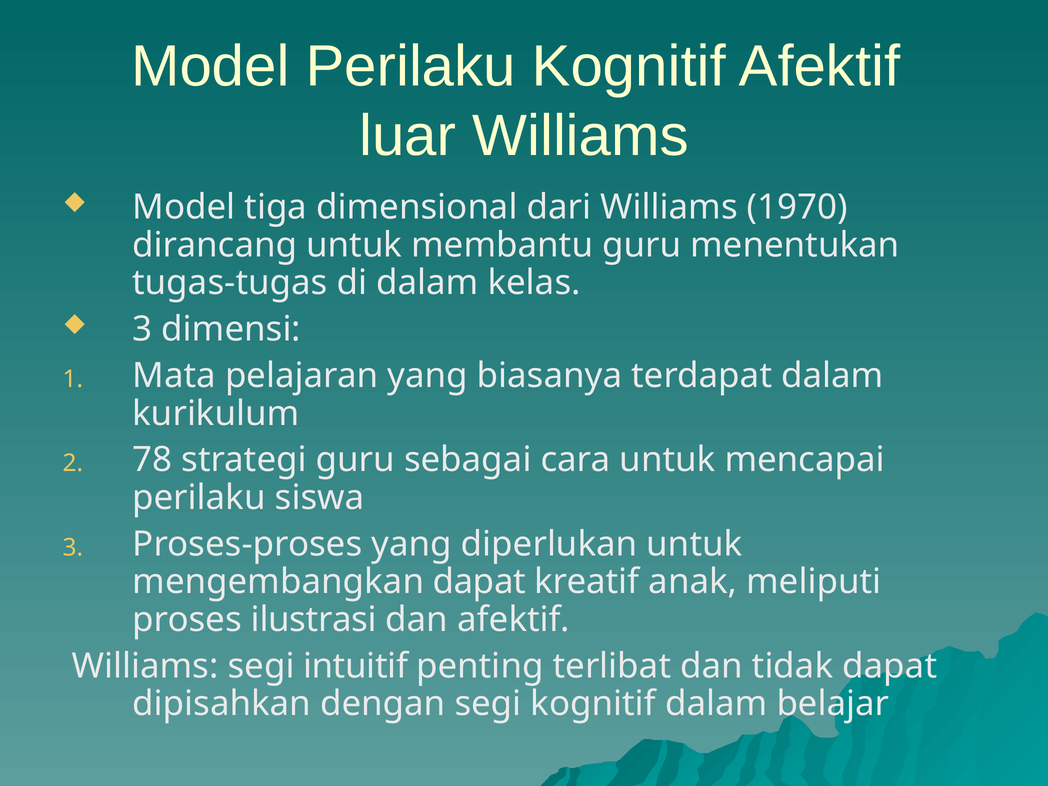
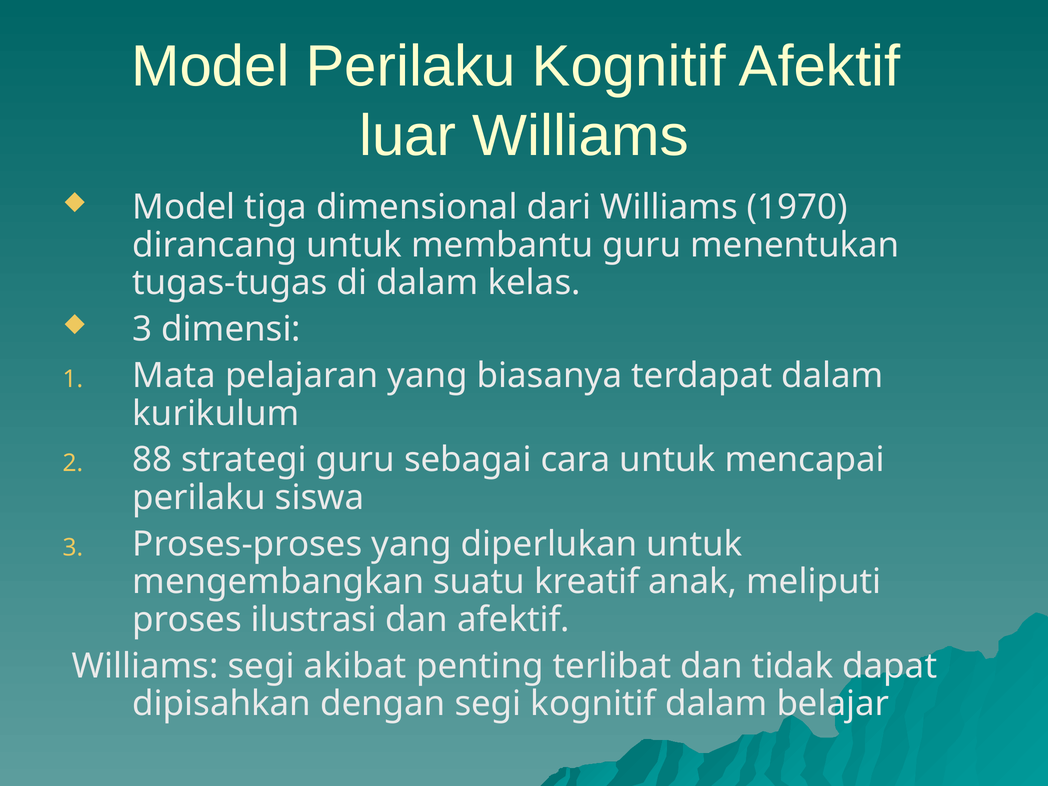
78: 78 -> 88 (152, 460)
mengembangkan dapat: dapat -> suatu (479, 582)
intuitif: intuitif -> akibat (355, 666)
